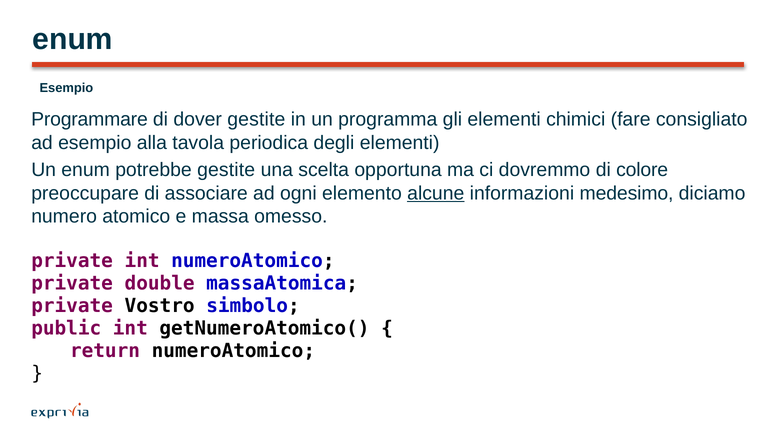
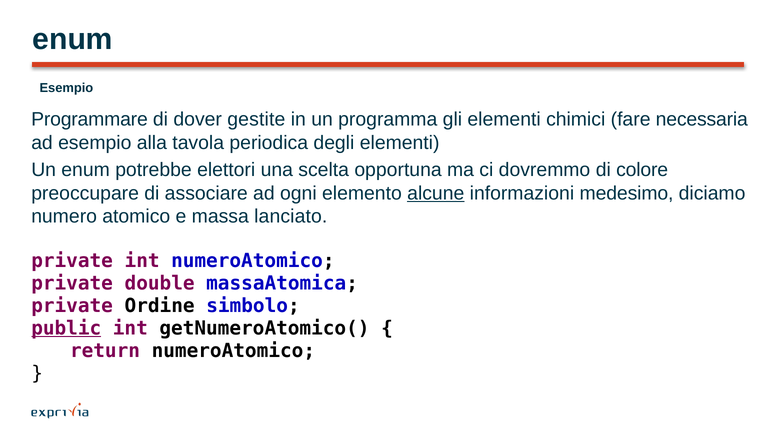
consigliato: consigliato -> necessaria (702, 119)
potrebbe gestite: gestite -> elettori (226, 170)
omesso: omesso -> lanciato (291, 216)
Vostro: Vostro -> Ordine (160, 305)
public underline: none -> present (66, 328)
